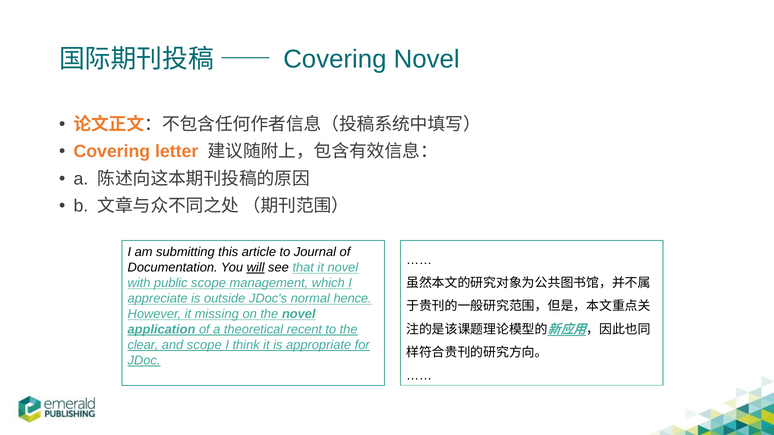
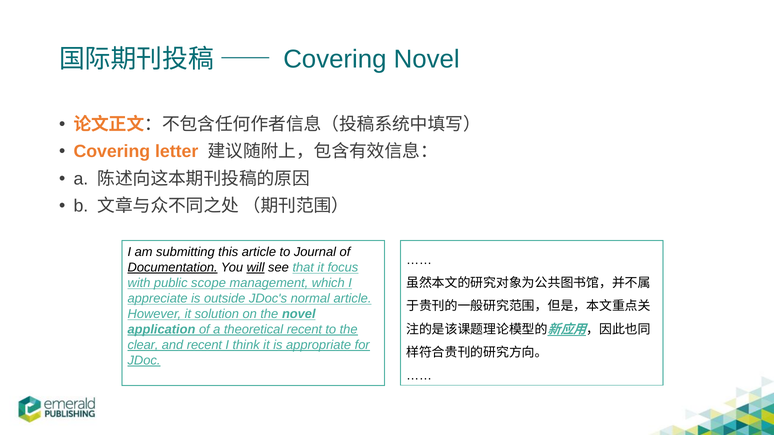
Documentation underline: none -> present (173, 268)
it novel: novel -> focus (343, 268)
normal hence: hence -> article (353, 299)
missing: missing -> solution (217, 314)
and scope: scope -> recent (204, 345)
